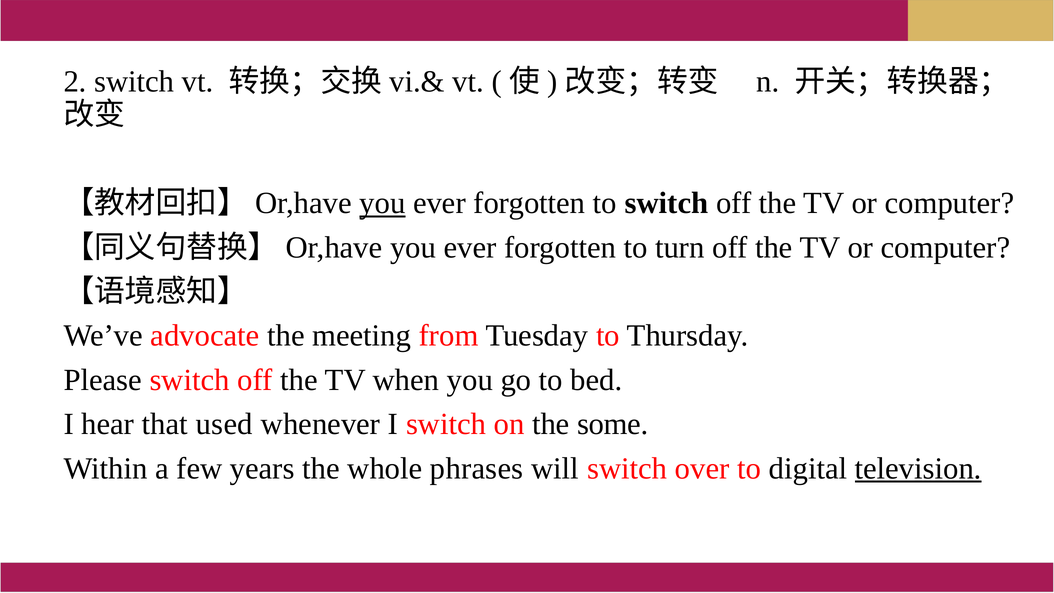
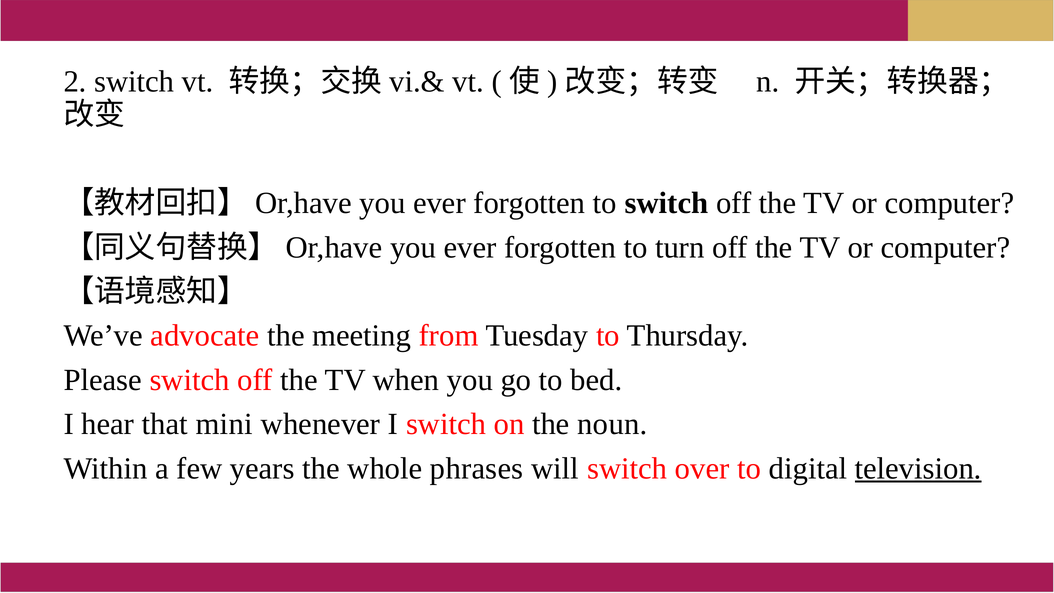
you underline: present -> none (382, 203)
used: used -> mini (224, 424)
some: some -> noun (612, 424)
